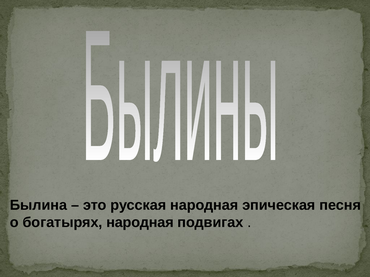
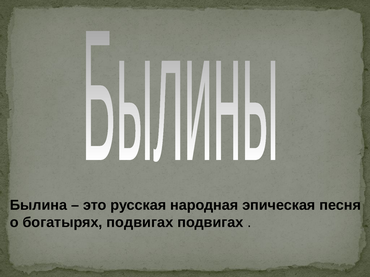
богатырях народная: народная -> подвигах (140, 223)
